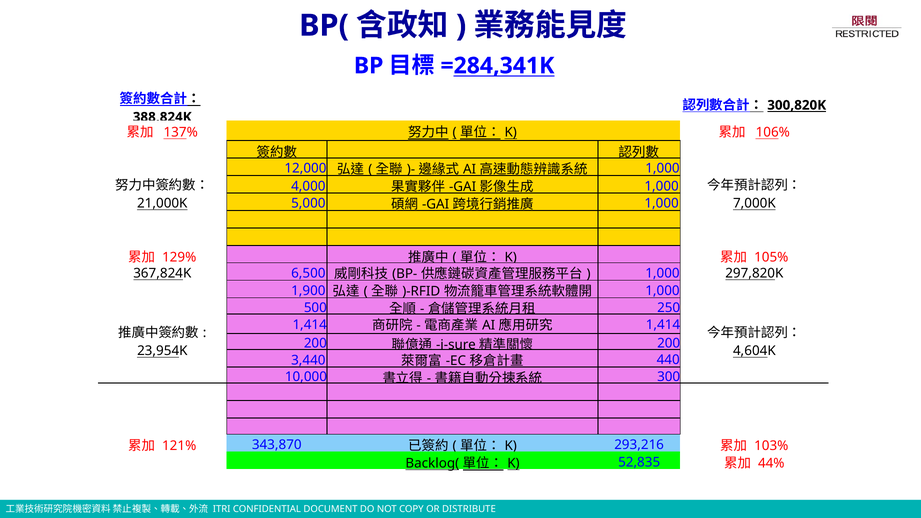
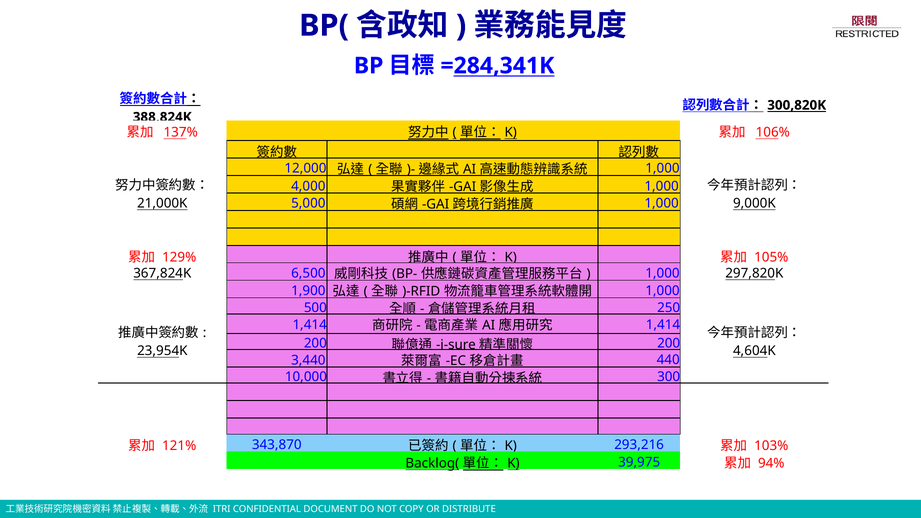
7,000K: 7,000K -> 9,000K (754, 204)
52,835: 52,835 -> 39,975 (639, 462)
44%: 44% -> 94% (771, 464)
